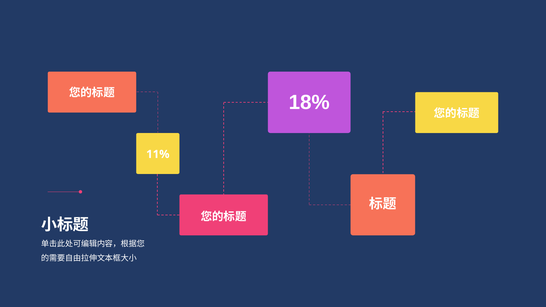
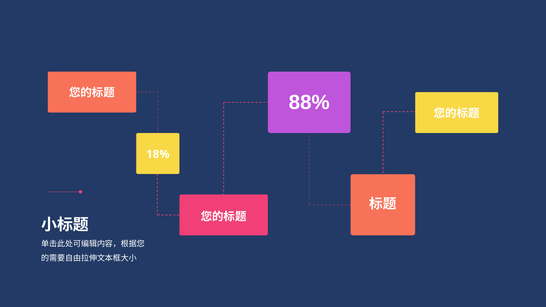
18%: 18% -> 88% (309, 102)
11%: 11% -> 18% (158, 154)
